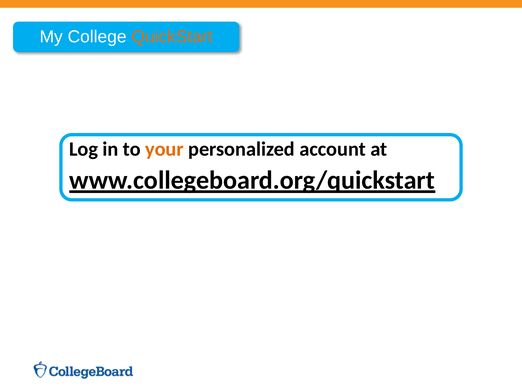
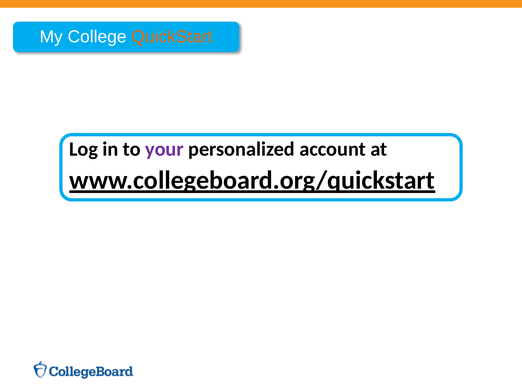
your colour: orange -> purple (164, 149)
